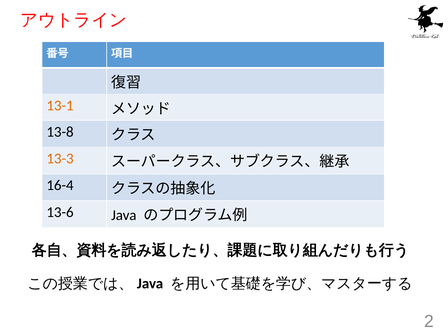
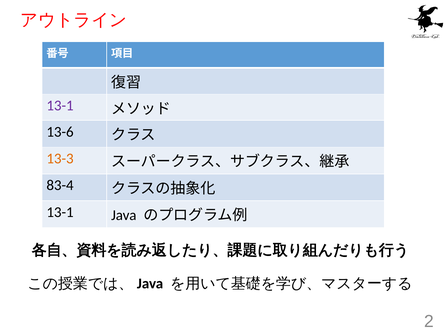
13-1 colour: orange -> purple (60, 106)
13-8: 13-8 -> 13-6 (60, 132)
16-4: 16-4 -> 83-4 (60, 185)
13-6: 13-6 -> 13-1 (60, 212)
